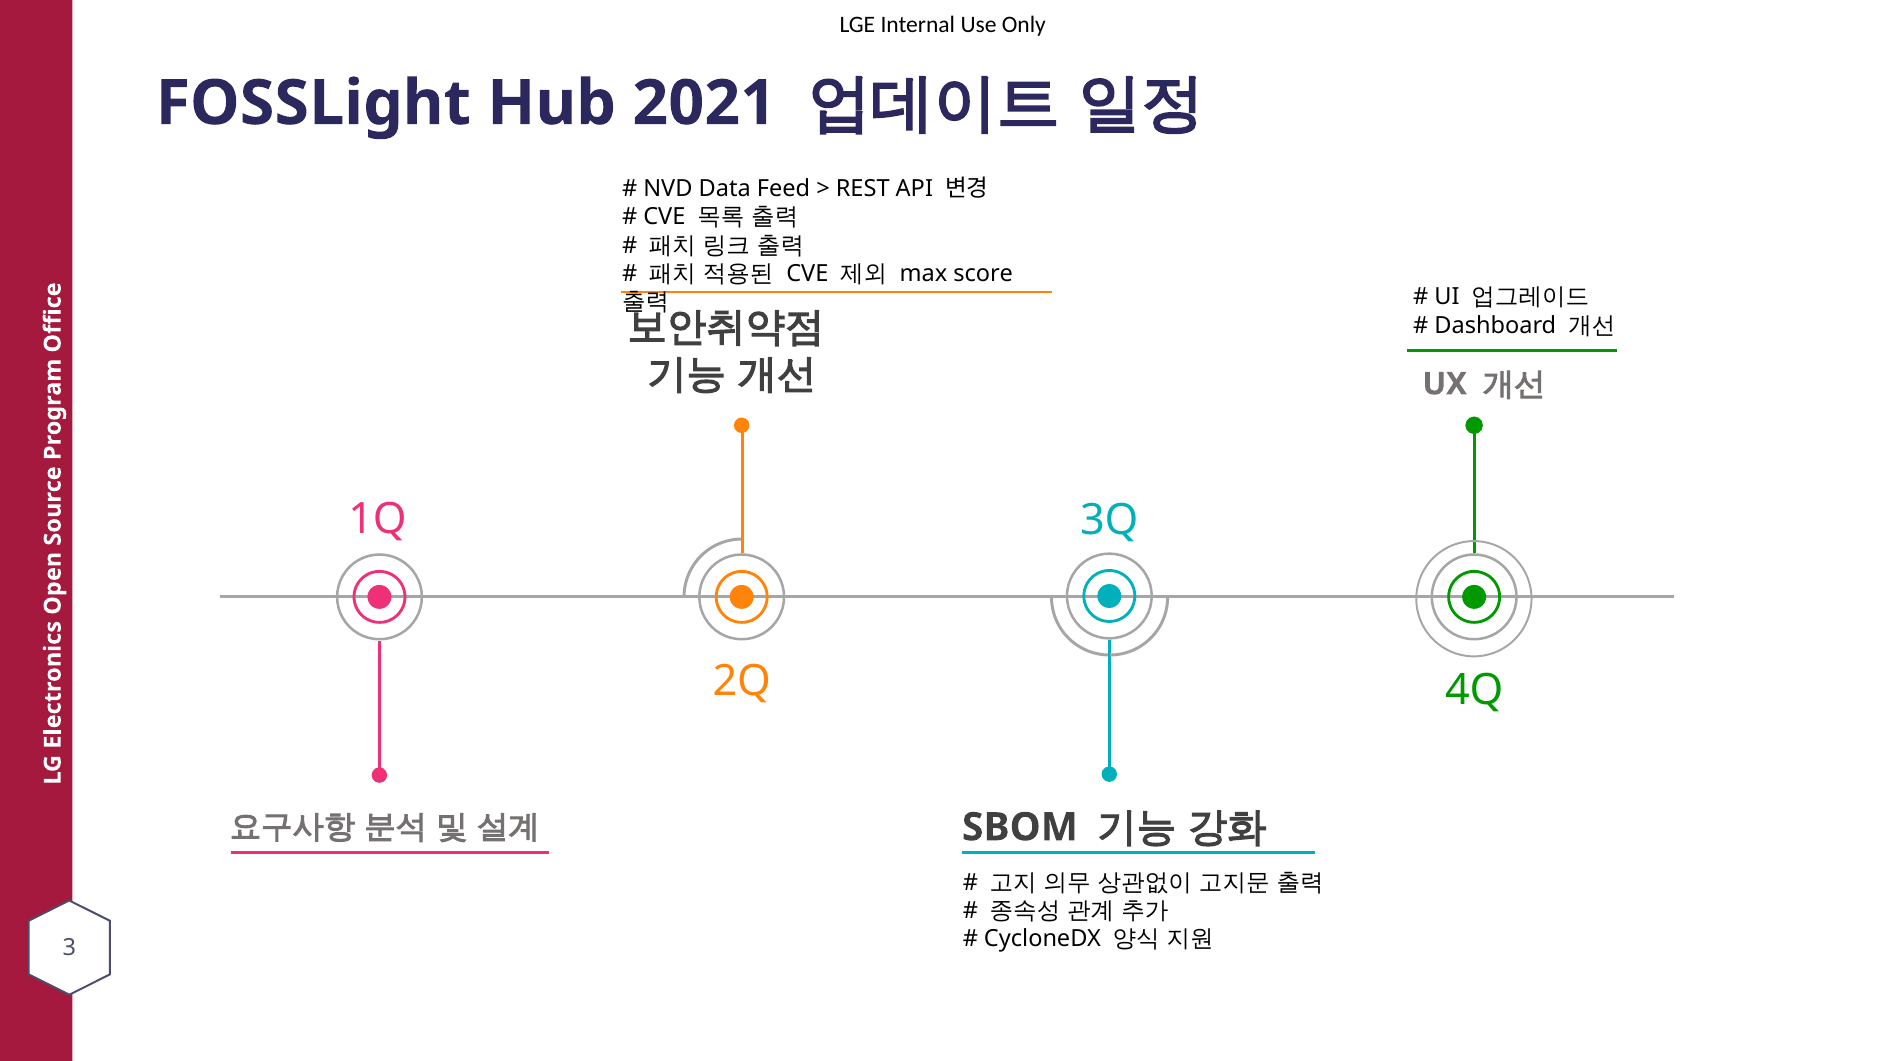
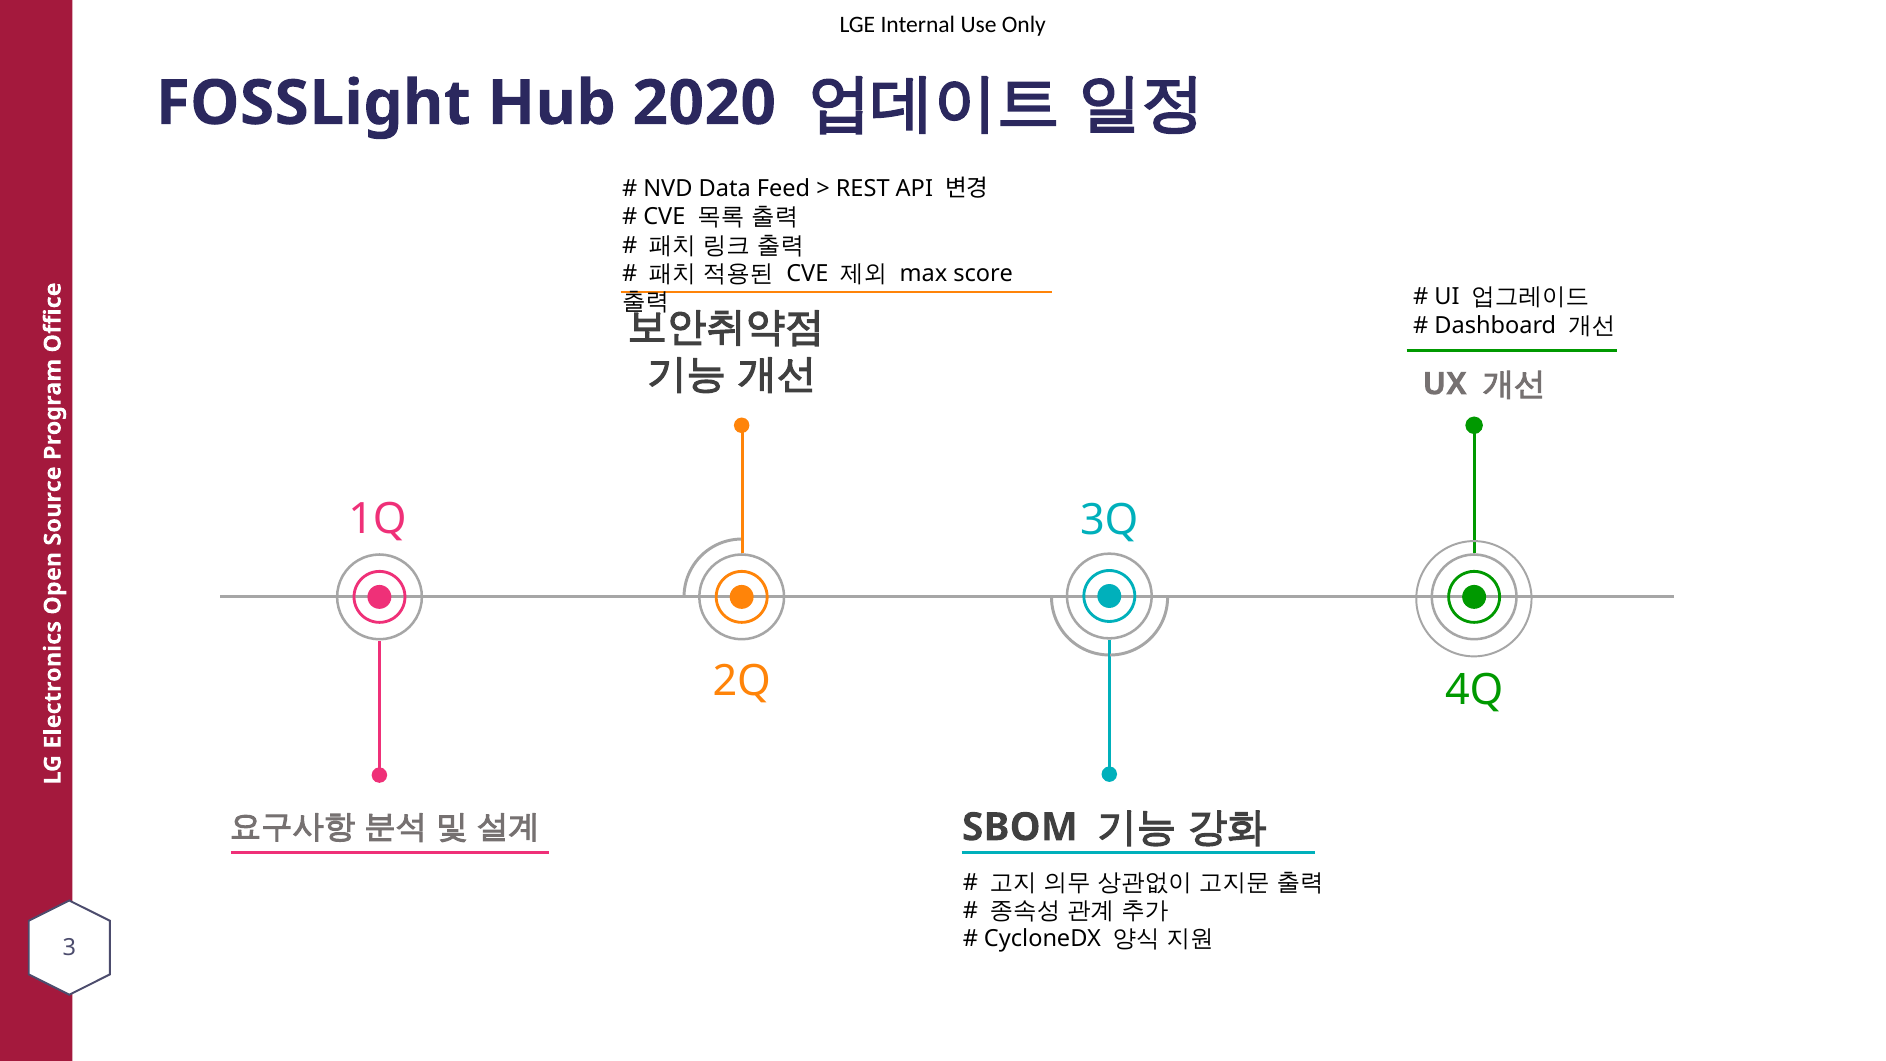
2021: 2021 -> 2020 (704, 103)
